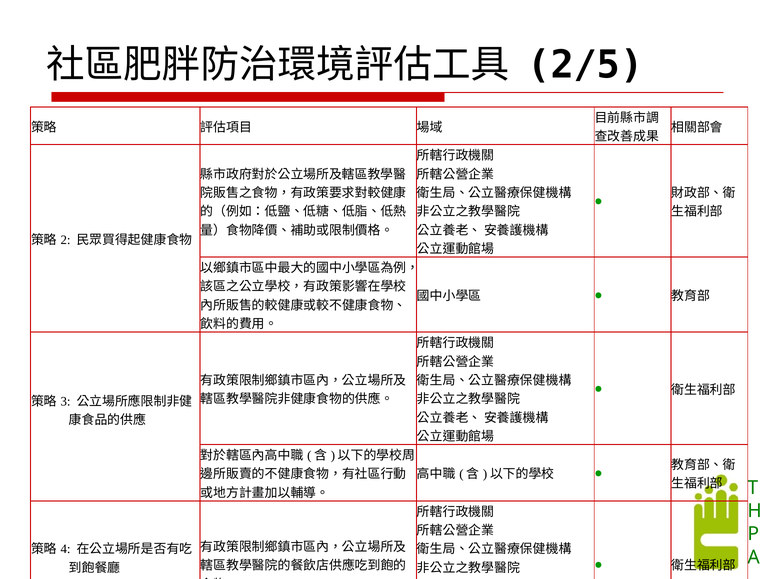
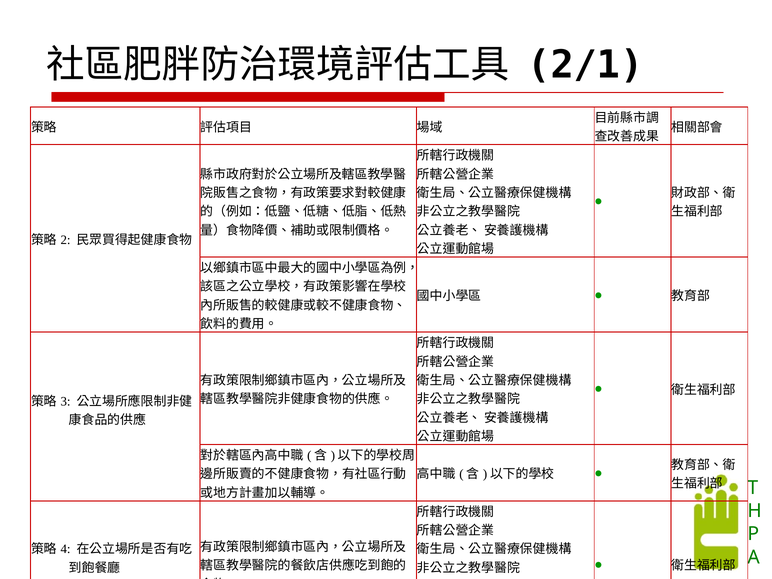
2/5: 2/5 -> 2/1 (585, 65)
